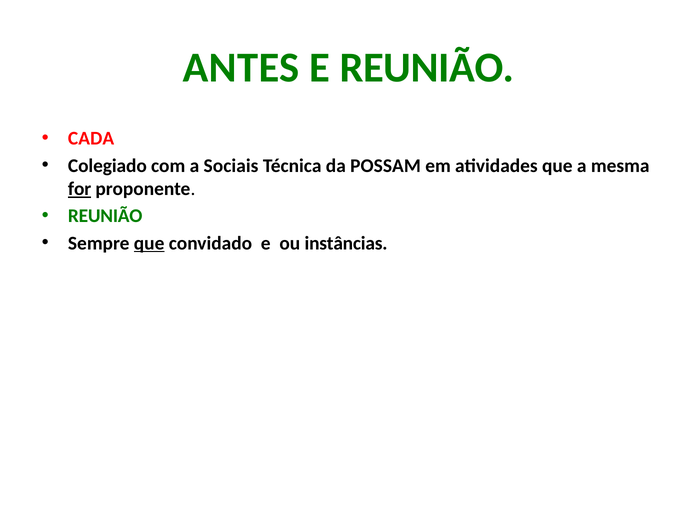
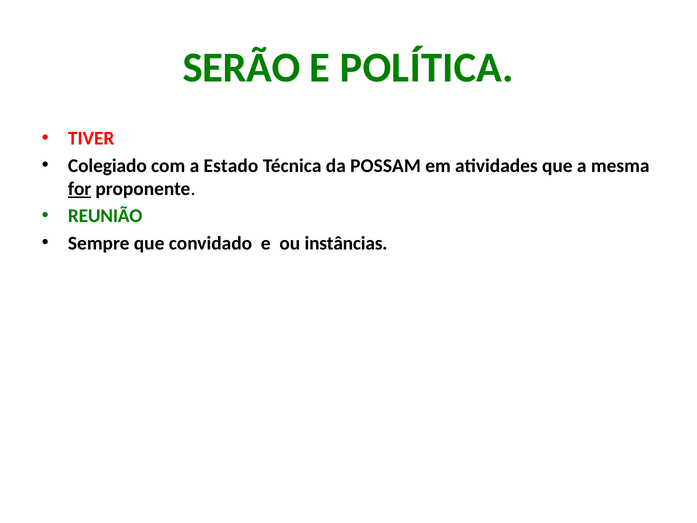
ANTES: ANTES -> SERÃO (242, 67)
E REUNIÃO: REUNIÃO -> POLÍTICA (427, 67)
CADA: CADA -> TIVER (91, 138)
Sociais: Sociais -> Estado (231, 166)
que underline: present -> none (149, 243)
